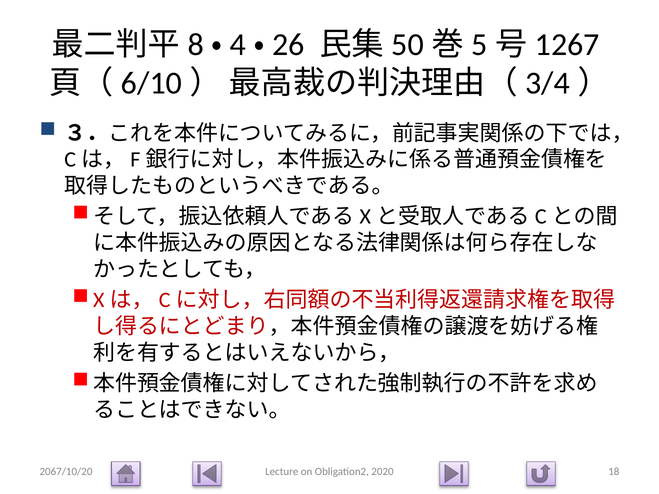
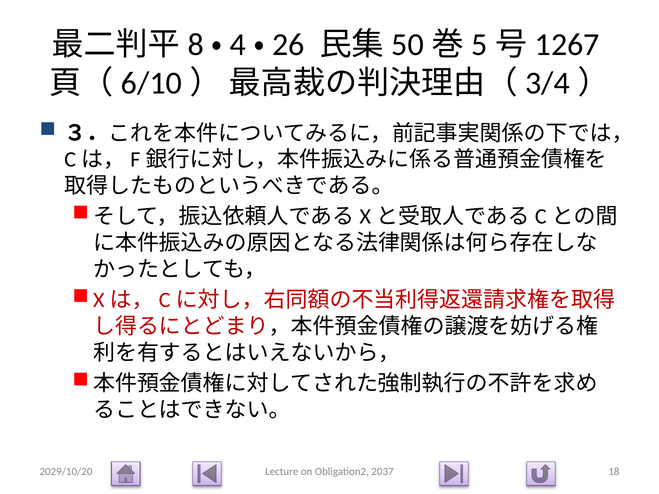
2067/10/20: 2067/10/20 -> 2029/10/20 (66, 472)
2020: 2020 -> 2037 (383, 472)
